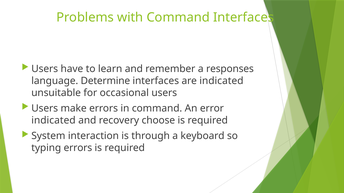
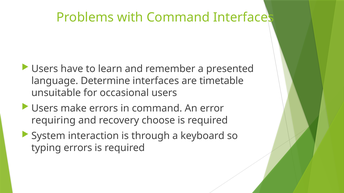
responses: responses -> presented (230, 69)
are indicated: indicated -> timetable (221, 81)
indicated: indicated -> requiring (53, 121)
